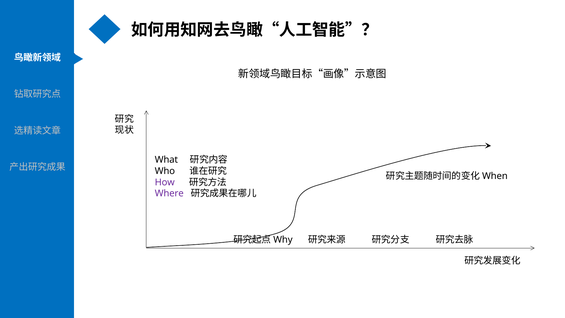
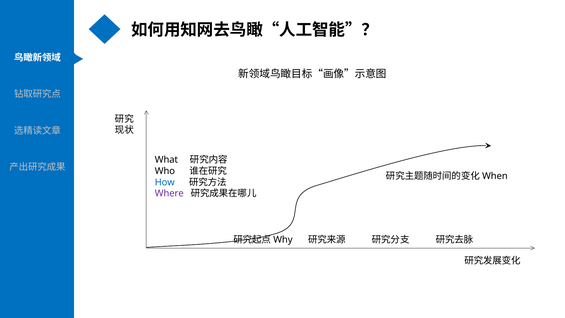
How colour: purple -> blue (165, 182)
